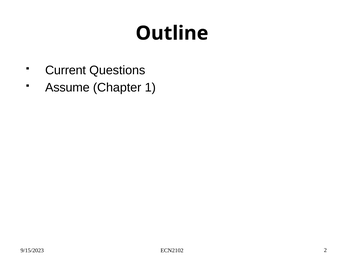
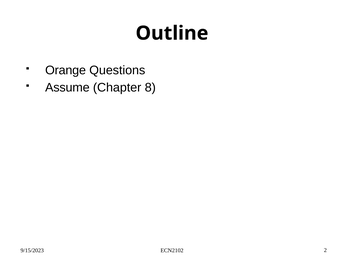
Current: Current -> Orange (66, 70)
1: 1 -> 8 (150, 88)
